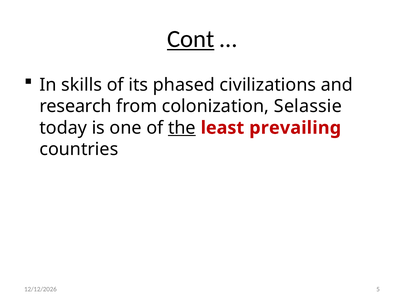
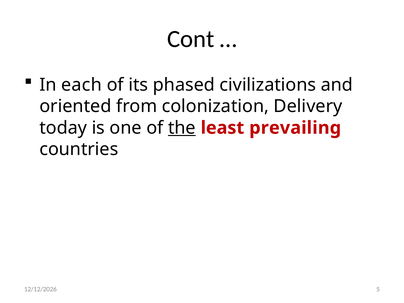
Cont underline: present -> none (191, 39)
skills: skills -> each (82, 85)
research: research -> oriented (75, 106)
Selassie: Selassie -> Delivery (308, 106)
